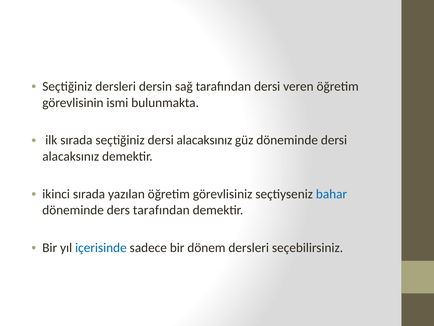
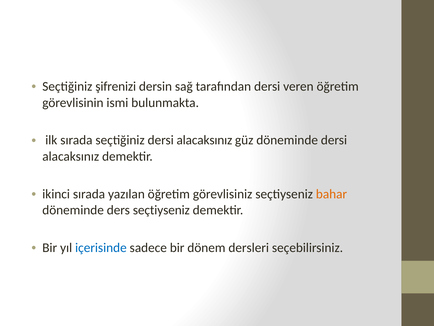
Seçtiğiniz dersleri: dersleri -> şifrenizi (116, 86)
bahar colour: blue -> orange (331, 194)
ders tarafından: tarafından -> seçtiyseniz (161, 210)
